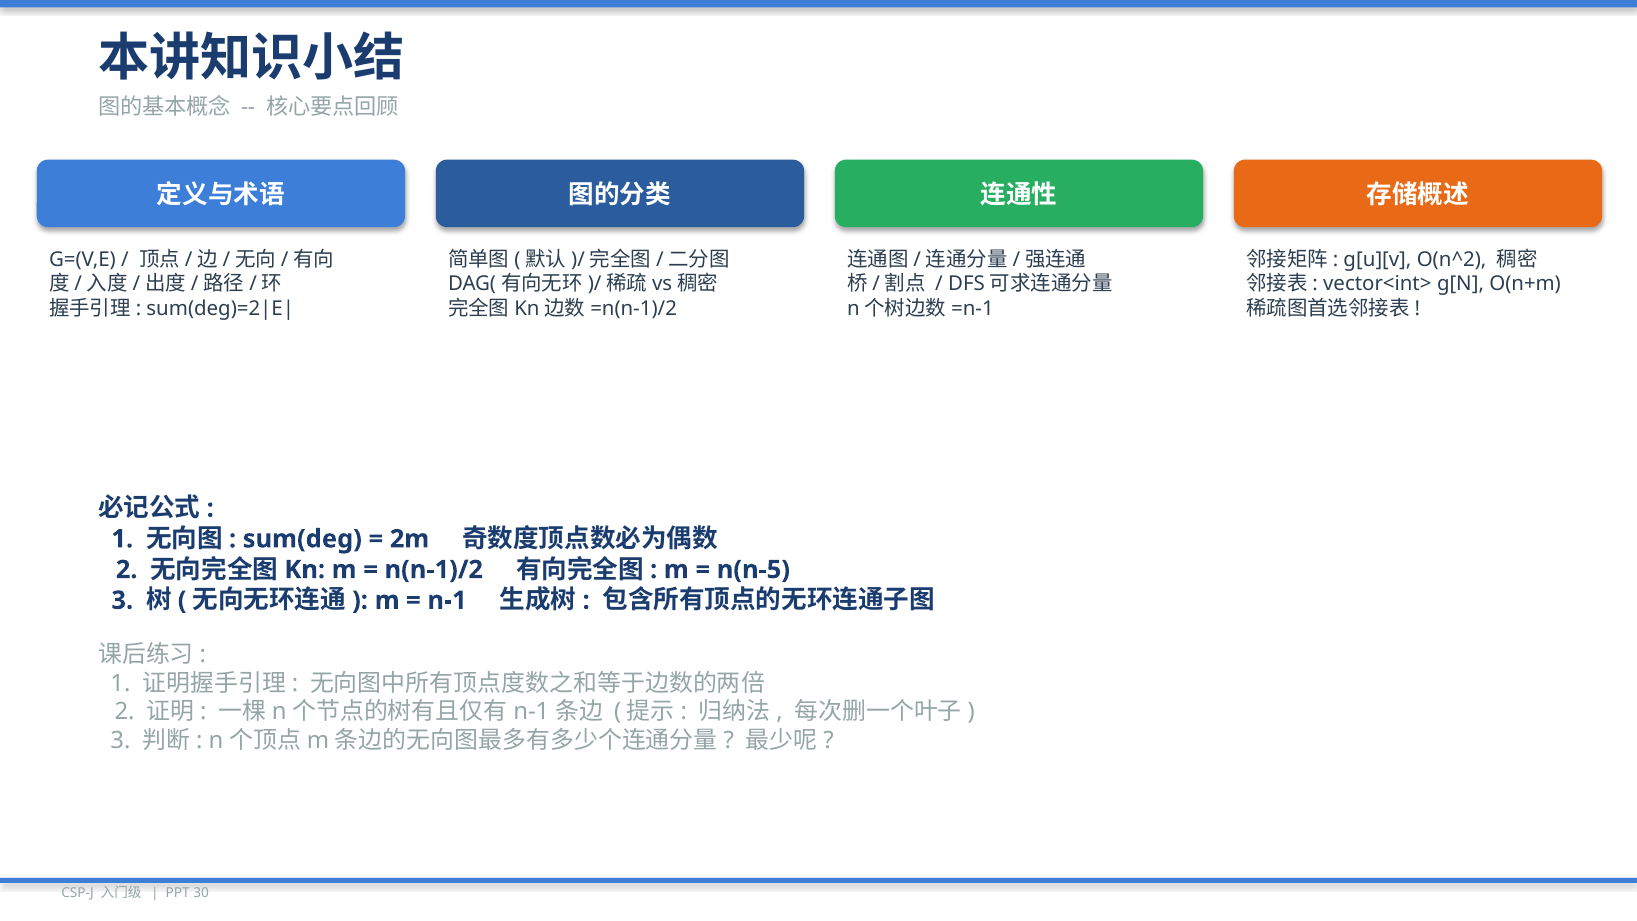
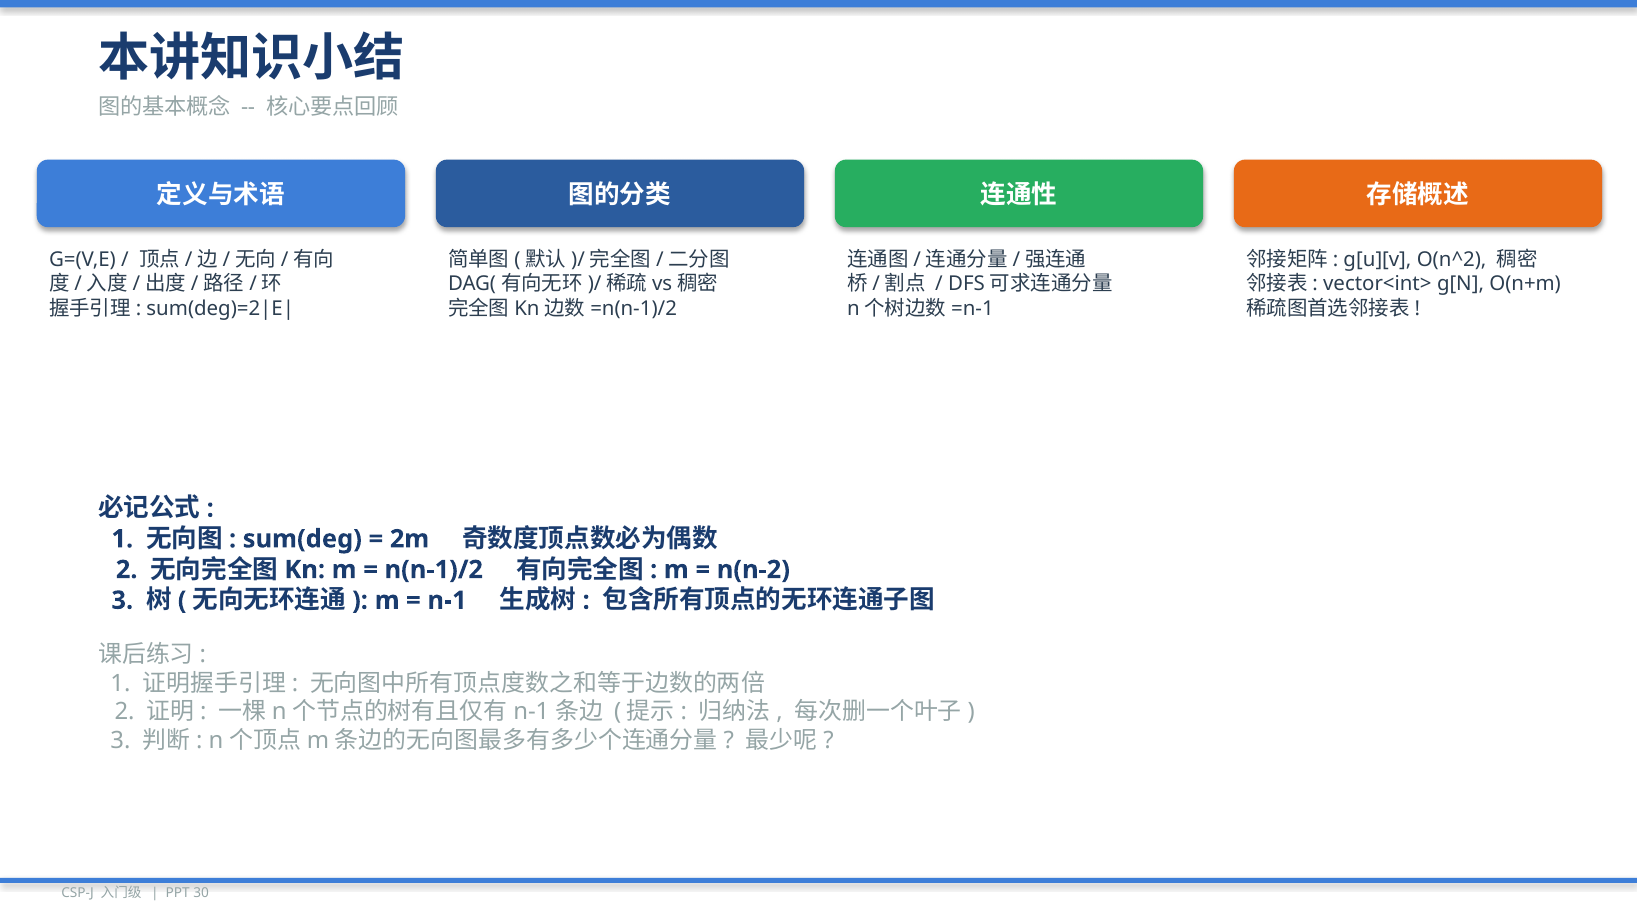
n(n-5: n(n-5 -> n(n-2 (753, 570)
